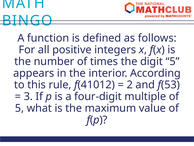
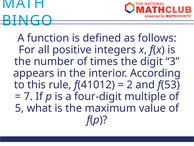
digit 5: 5 -> 3 (173, 61)
3: 3 -> 7 (28, 96)
